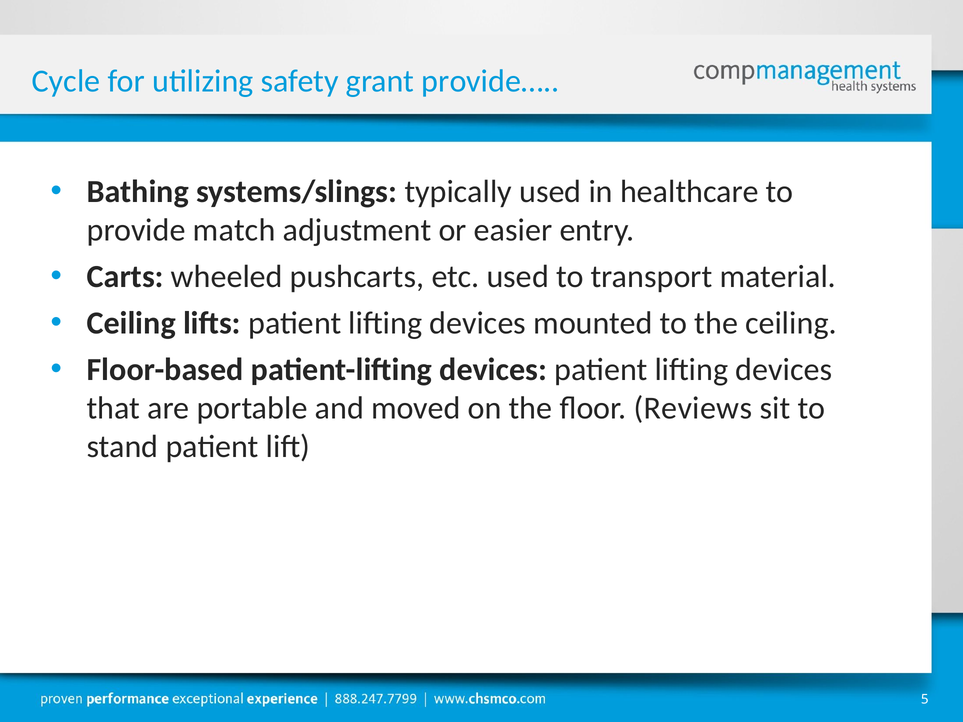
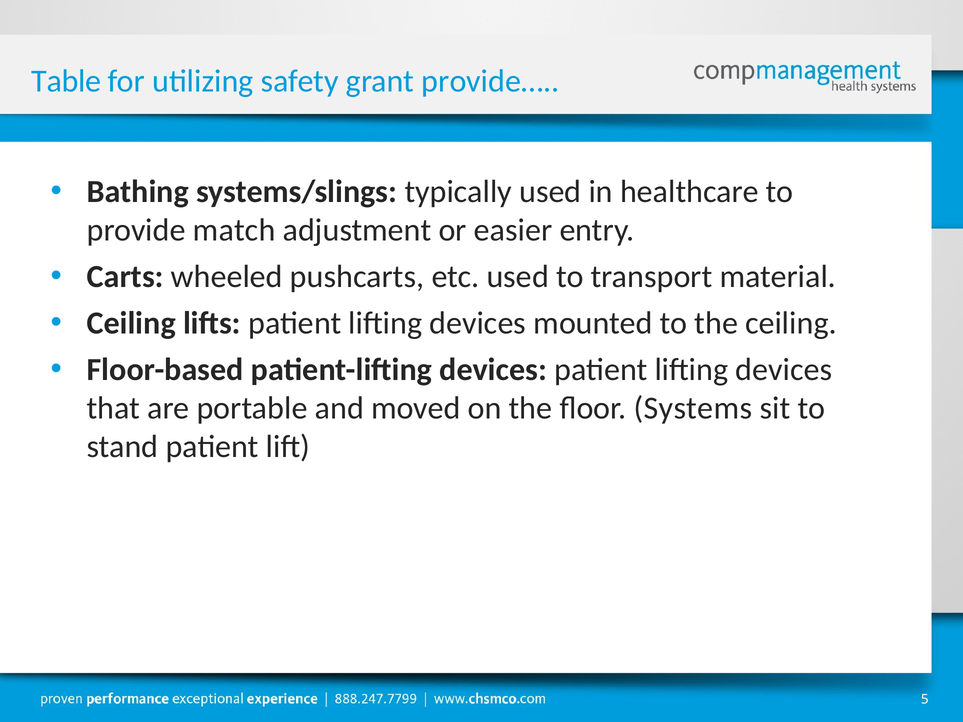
Cycle: Cycle -> Table (66, 81)
Reviews: Reviews -> Systems (693, 408)
